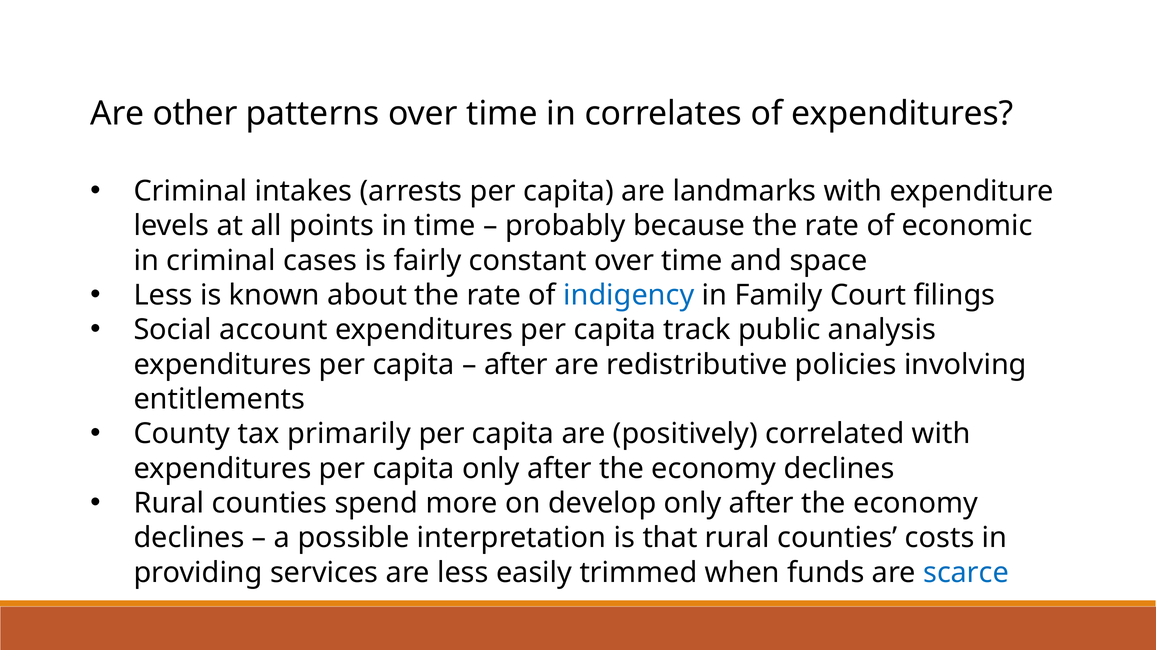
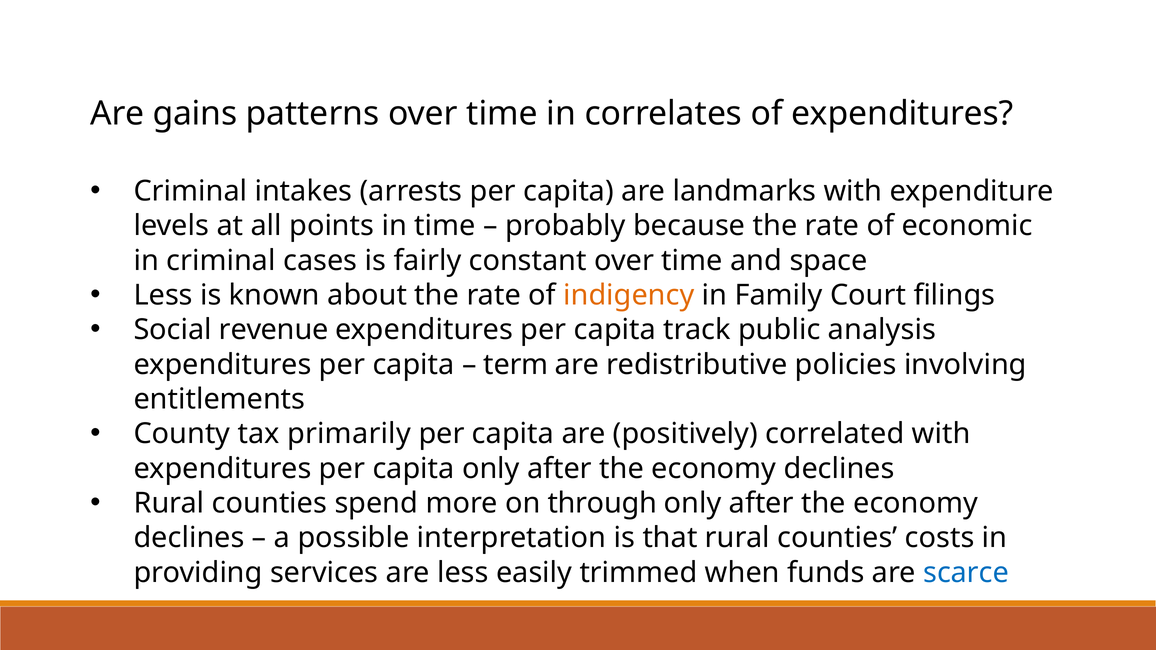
other: other -> gains (195, 114)
indigency colour: blue -> orange (629, 295)
account: account -> revenue (274, 330)
after: after -> term (516, 365)
develop: develop -> through (602, 503)
